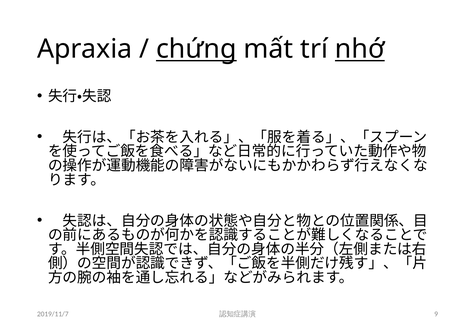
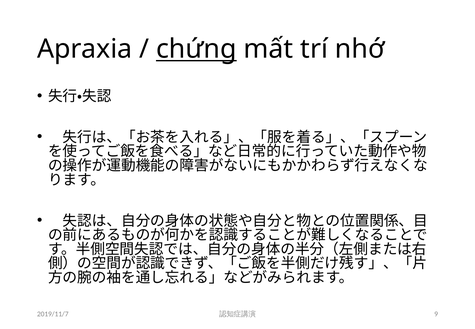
nhớ underline: present -> none (360, 49)
